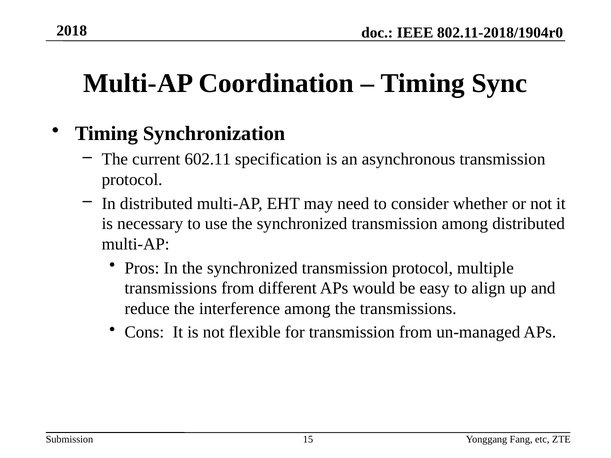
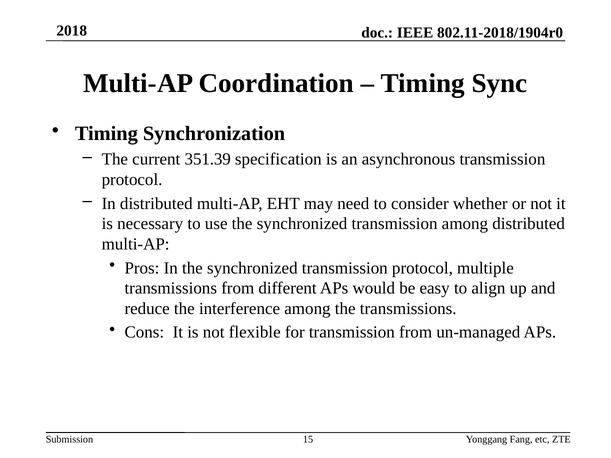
602.11: 602.11 -> 351.39 (208, 159)
